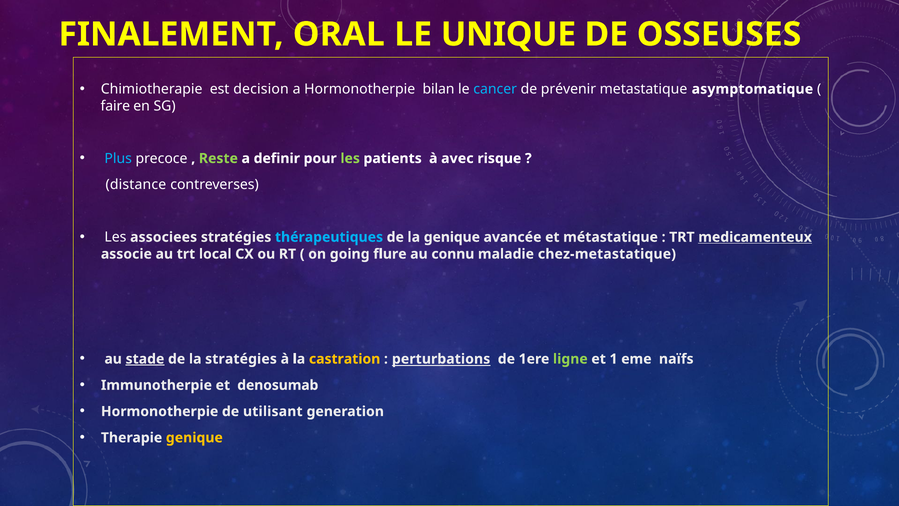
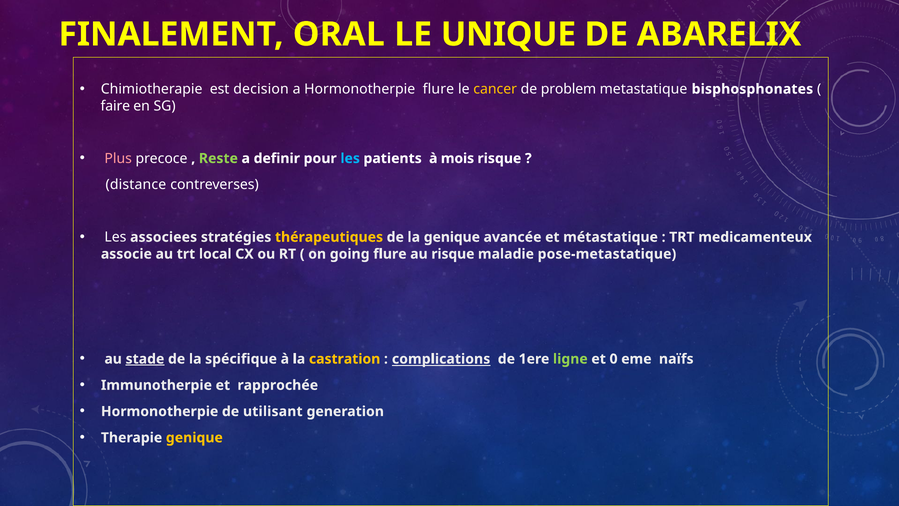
OSSEUSES: OSSEUSES -> ABARELIX (719, 34)
Hormonotherpie bilan: bilan -> flure (438, 89)
cancer colour: light blue -> yellow (495, 89)
prévenir: prévenir -> problem (569, 89)
asymptomatique: asymptomatique -> bisphosphonates (752, 89)
Plus colour: light blue -> pink (118, 158)
les colour: light green -> light blue (350, 158)
avec: avec -> mois (457, 158)
thérapeutiques colour: light blue -> yellow (329, 237)
medicamenteux underline: present -> none (755, 237)
au connu: connu -> risque (453, 254)
chez-metastatique: chez-metastatique -> pose-metastatique (607, 254)
la stratégies: stratégies -> spécifique (241, 359)
perturbations: perturbations -> complications (441, 359)
1: 1 -> 0 (614, 359)
denosumab: denosumab -> rapprochée (278, 385)
